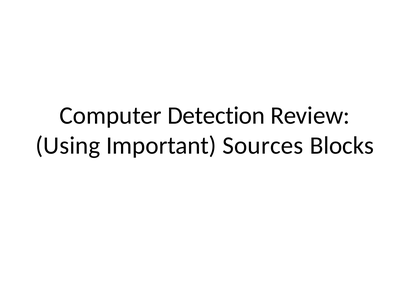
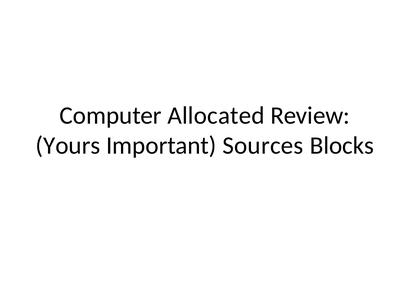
Detection: Detection -> Allocated (216, 115)
Using: Using -> Yours (68, 145)
